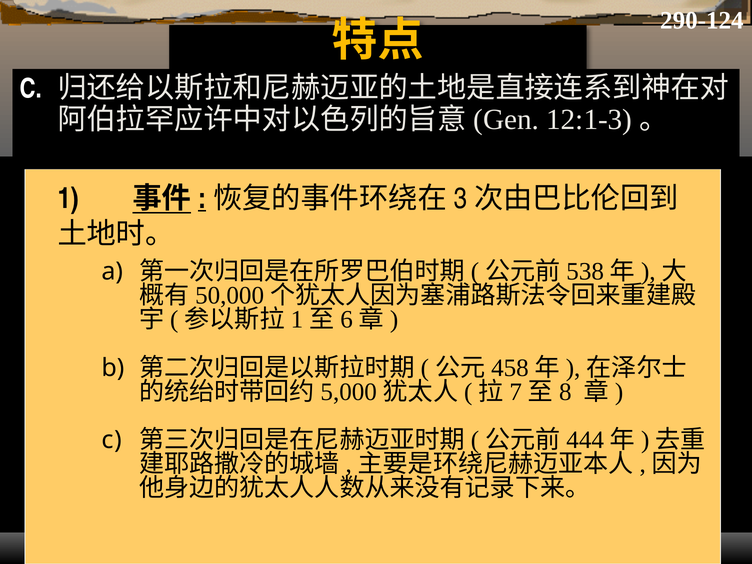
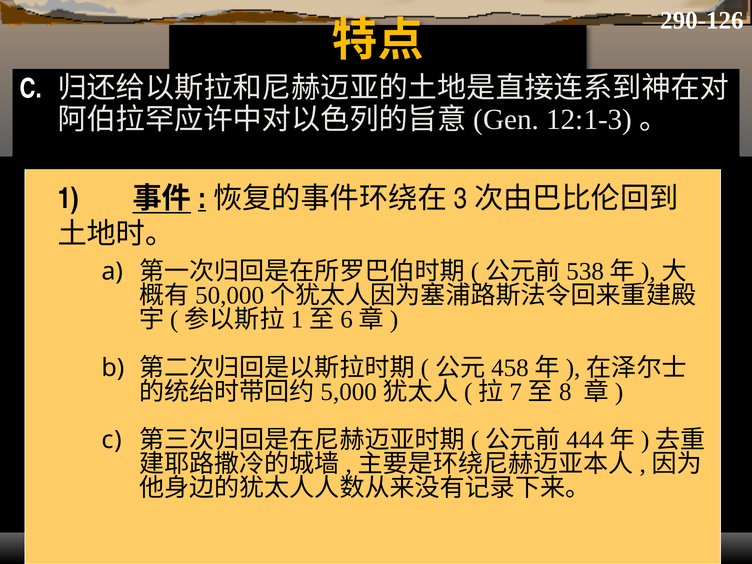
290-124: 290-124 -> 290-126 (702, 20)
